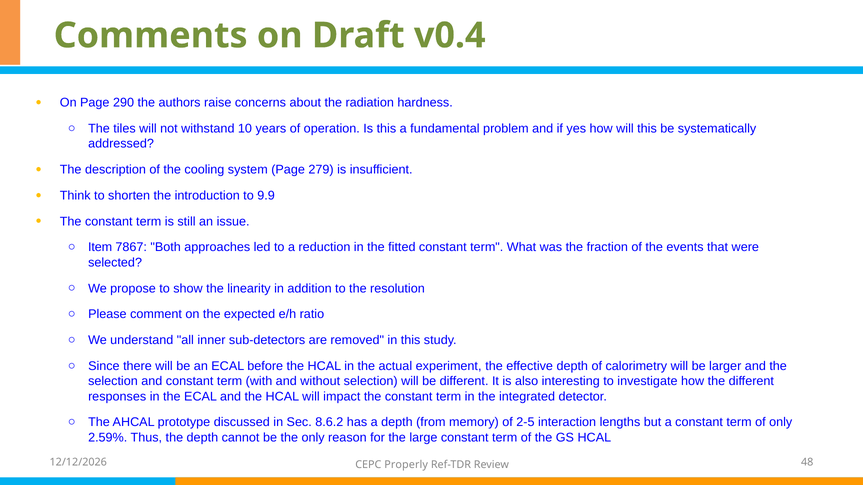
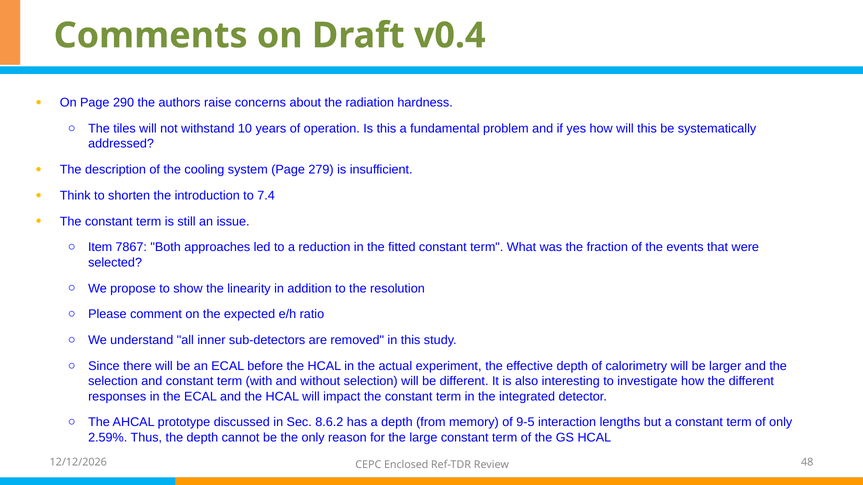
9.9: 9.9 -> 7.4 (266, 196)
2-5: 2-5 -> 9-5 (525, 423)
Properly: Properly -> Enclosed (406, 465)
